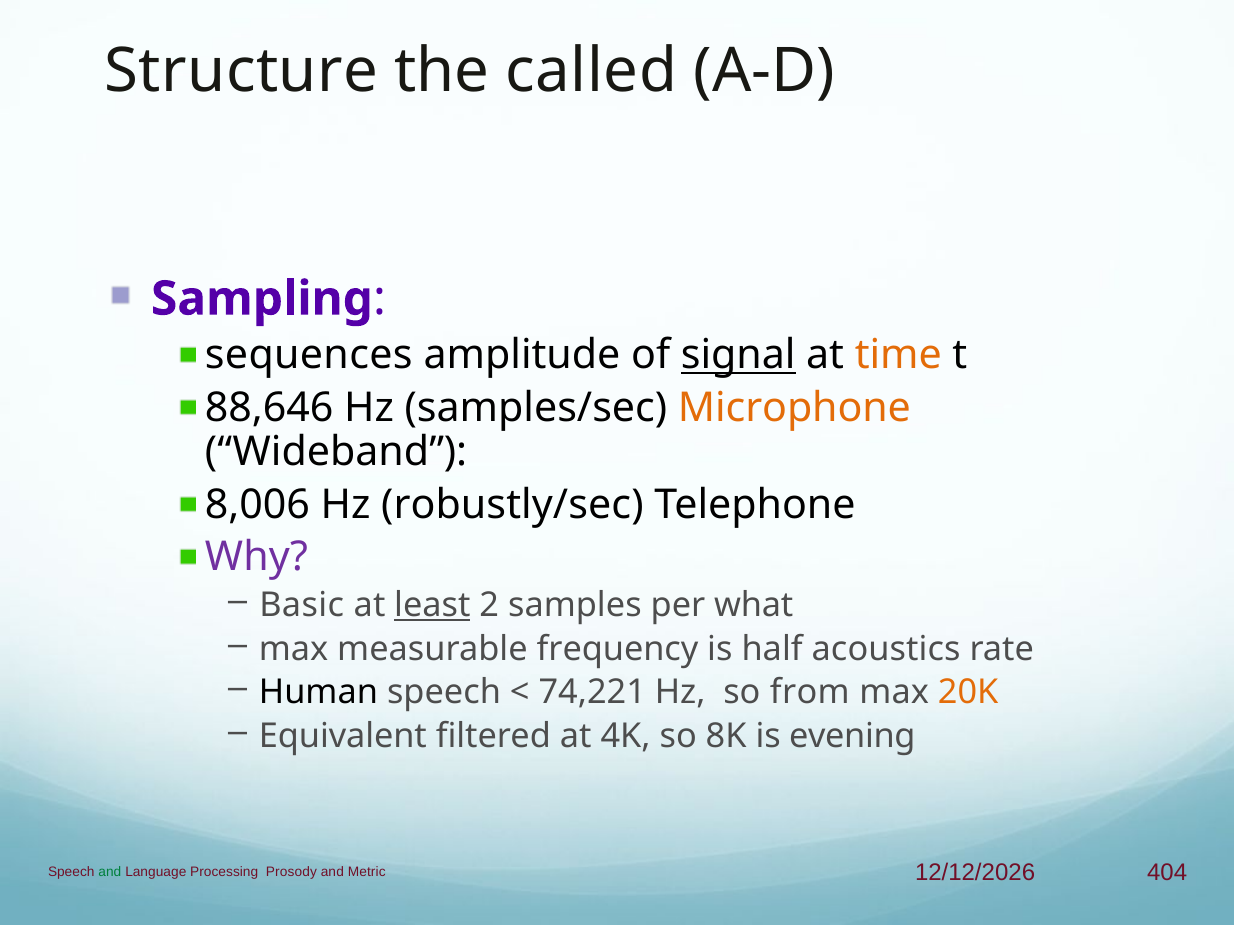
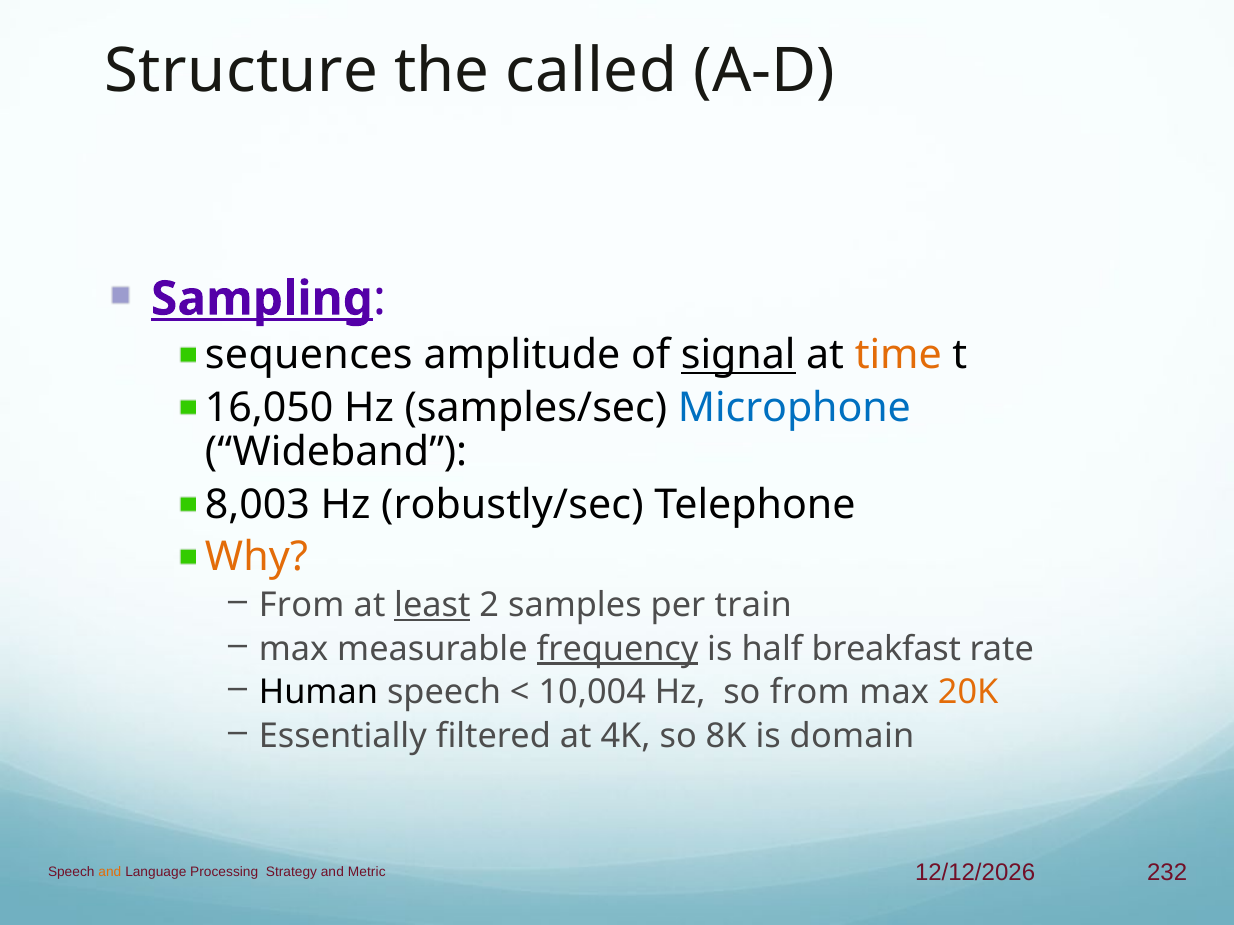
Sampling underline: none -> present (262, 299)
88,646: 88,646 -> 16,050 (269, 408)
Microphone colour: orange -> blue (794, 408)
8,006: 8,006 -> 8,003 (257, 505)
Why colour: purple -> orange (256, 558)
Basic: Basic -> From (302, 605)
what: what -> train (753, 605)
frequency underline: none -> present (618, 649)
acoustics: acoustics -> breakfast (886, 649)
74,221: 74,221 -> 10,004 (592, 693)
Equivalent: Equivalent -> Essentially (343, 737)
evening: evening -> domain (852, 737)
404: 404 -> 232 (1167, 873)
and colour: green -> orange (110, 872)
Prosody: Prosody -> Strategy (291, 872)
